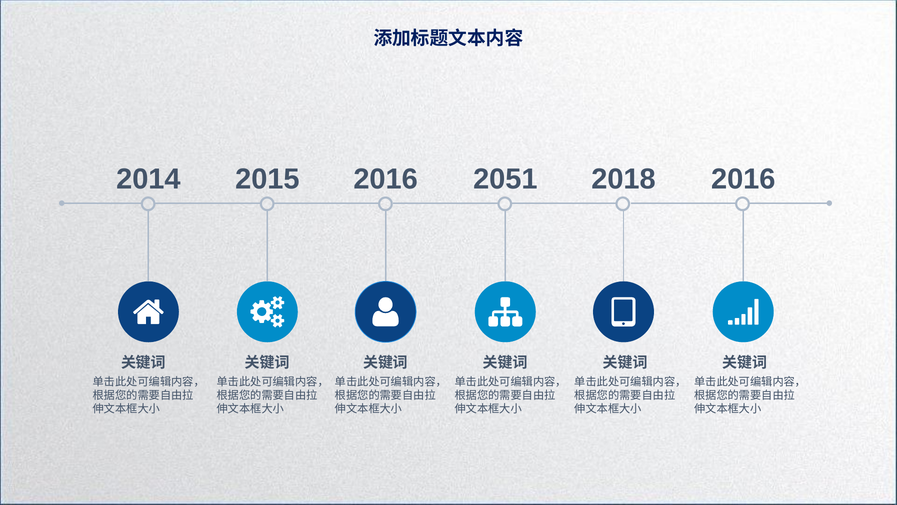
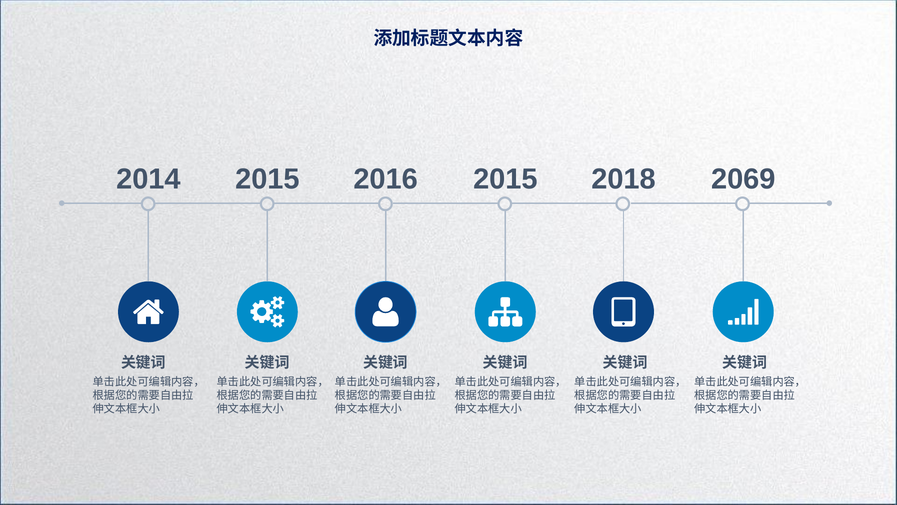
2016 2051: 2051 -> 2015 (505, 179)
2018 2016: 2016 -> 2069 (743, 179)
